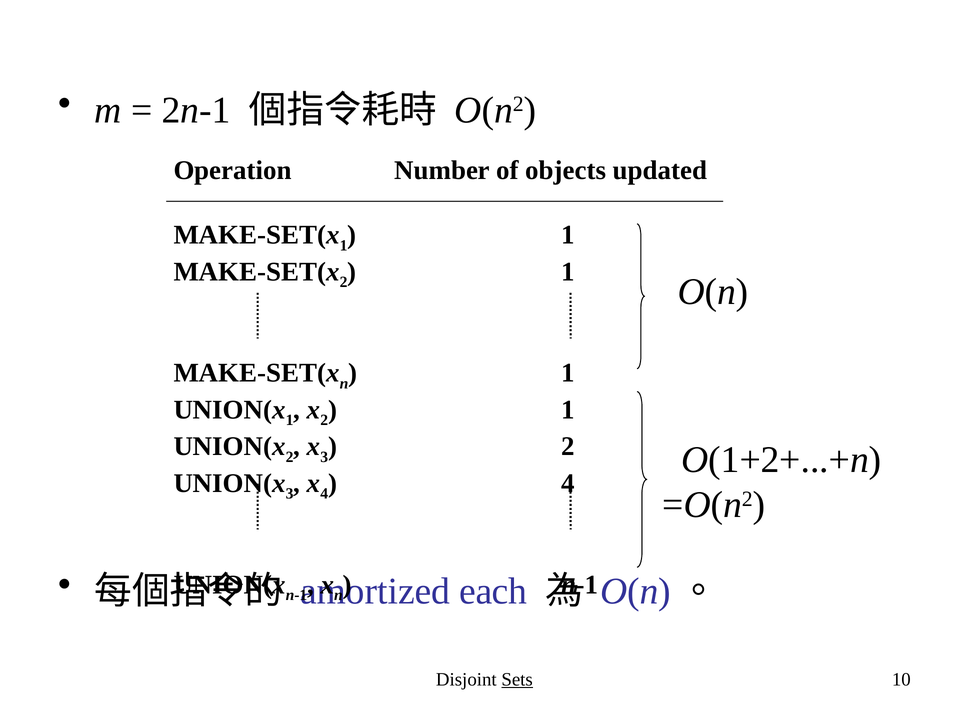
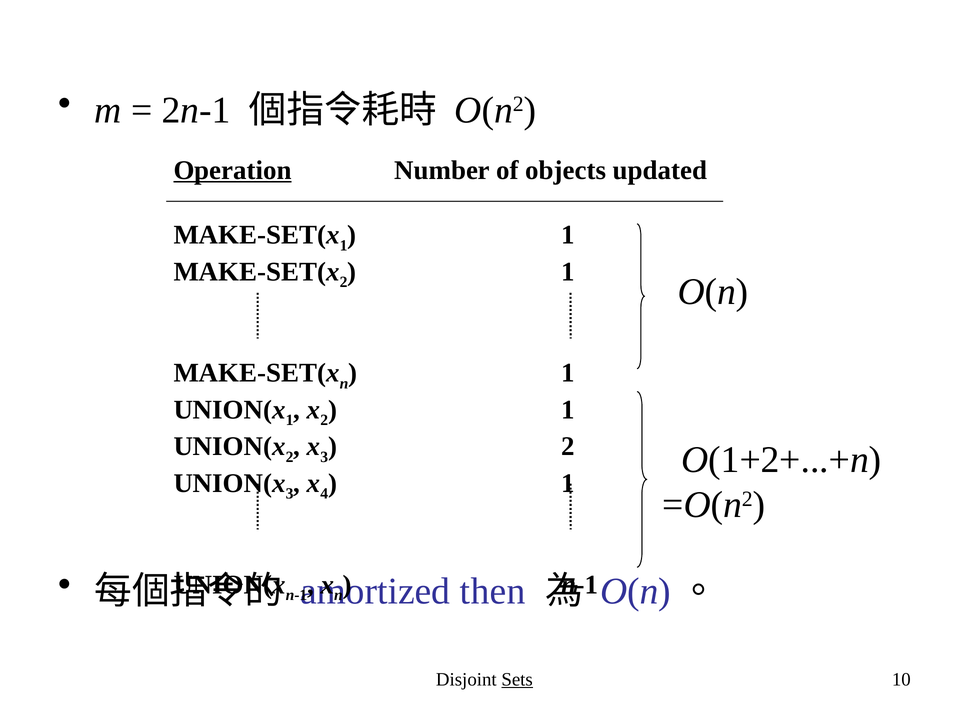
Operation underline: none -> present (233, 170)
4: 4 -> 1 (568, 483)
each: each -> then (493, 591)
